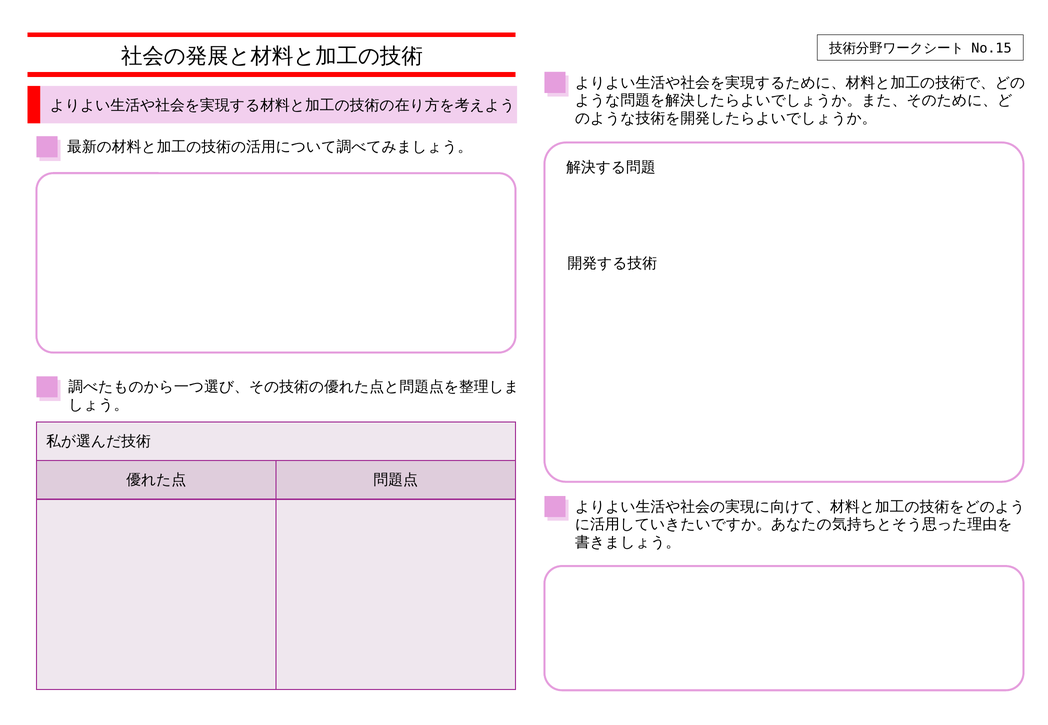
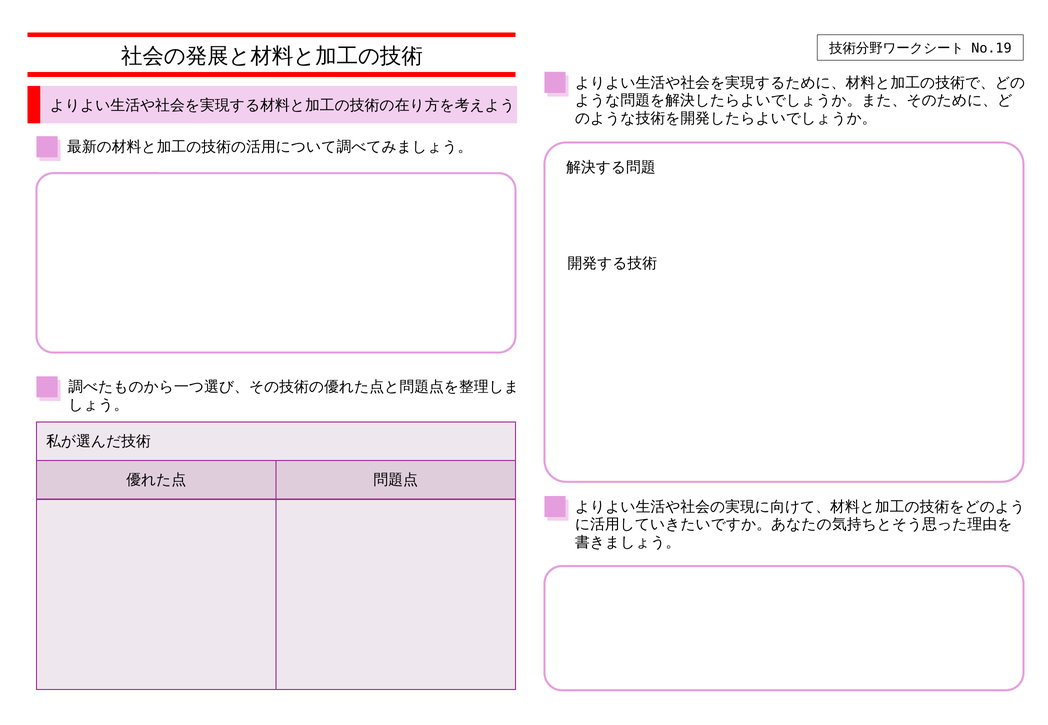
No.15: No.15 -> No.19 (991, 48)
